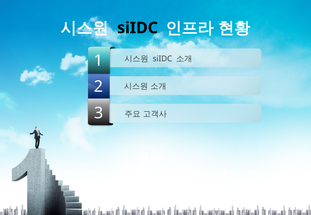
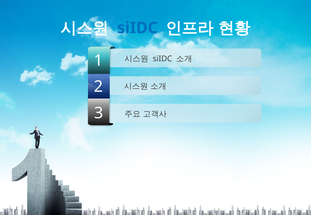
siIDC colour: black -> blue (138, 28)
